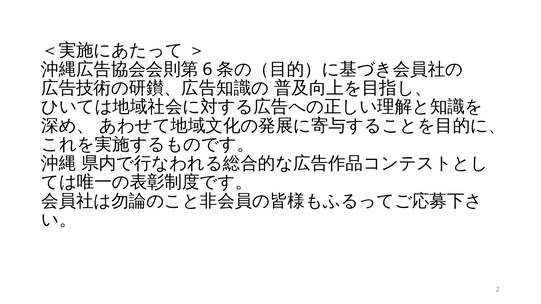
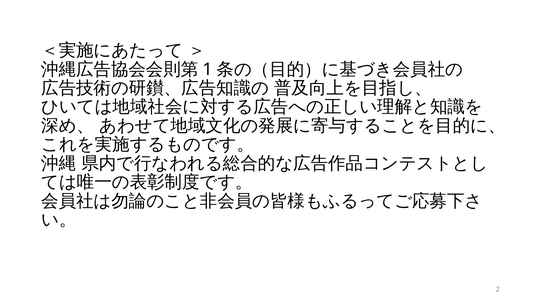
6: 6 -> 1 (207, 69)
